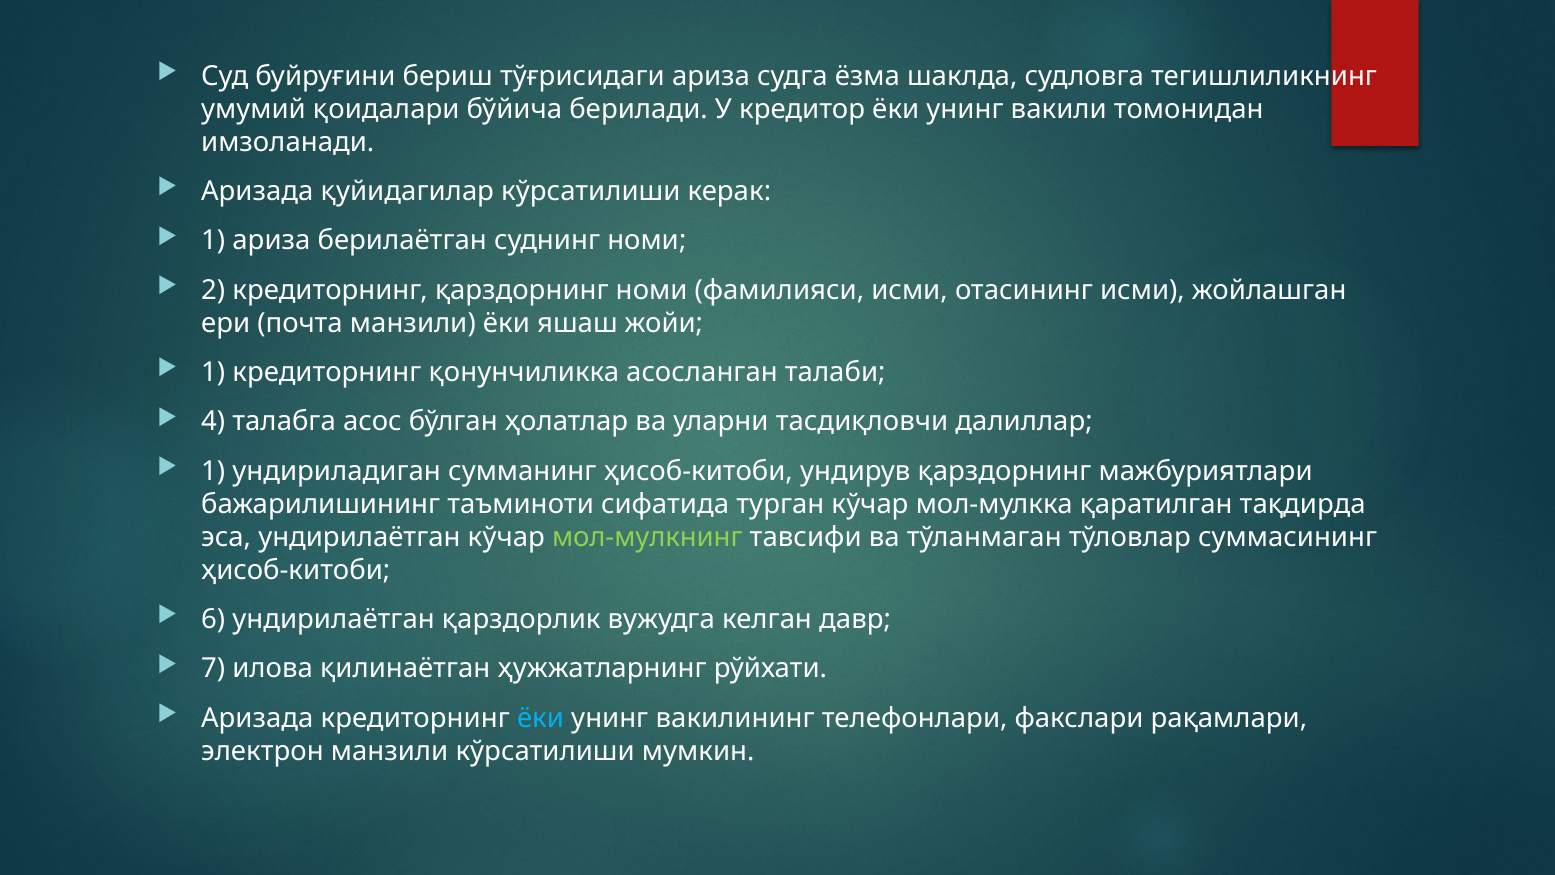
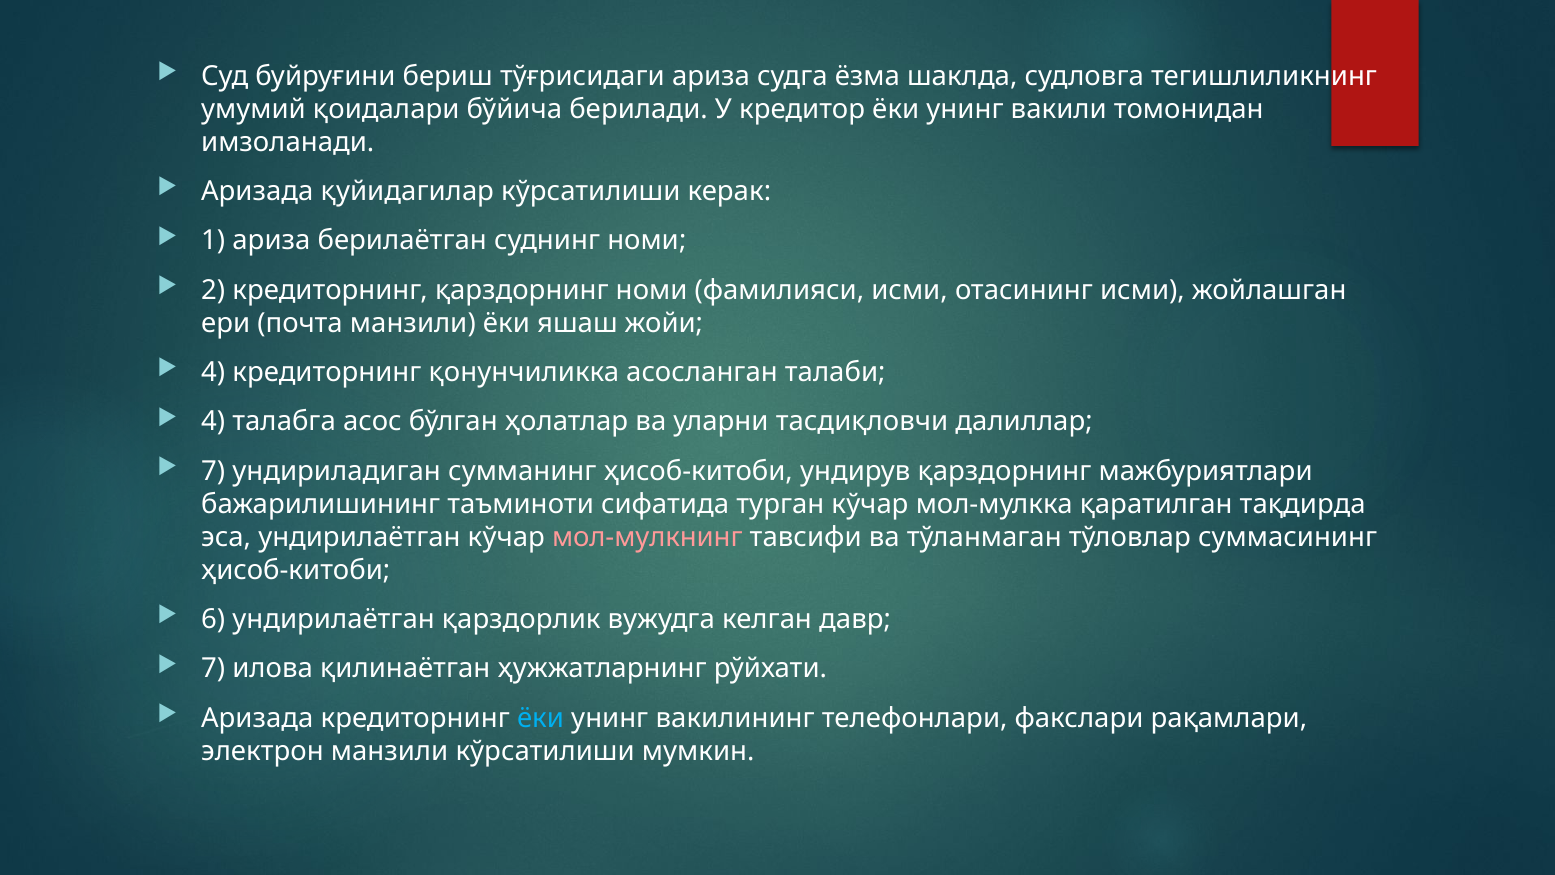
1: 1 -> 4 (213, 372)
1: 1 -> 7 (213, 471)
мол-мулкнинг colour: light green -> pink (647, 537)
